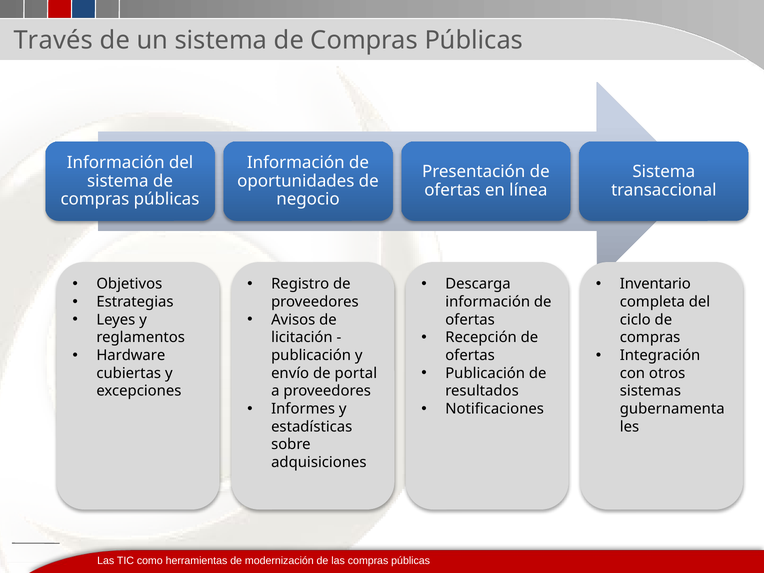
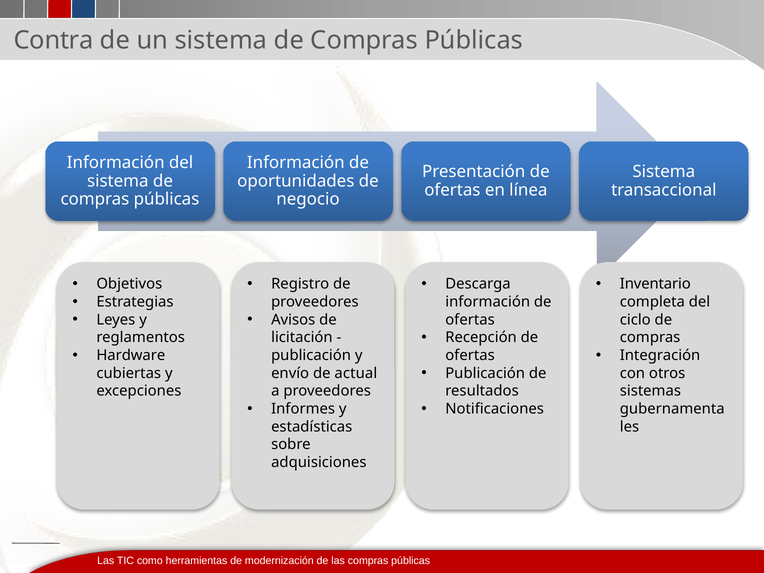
Través: Través -> Contra (54, 41)
portal: portal -> actual (356, 373)
